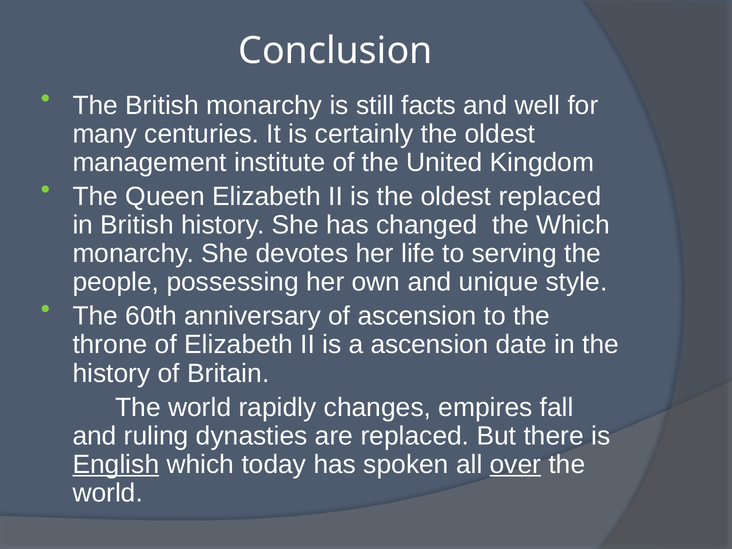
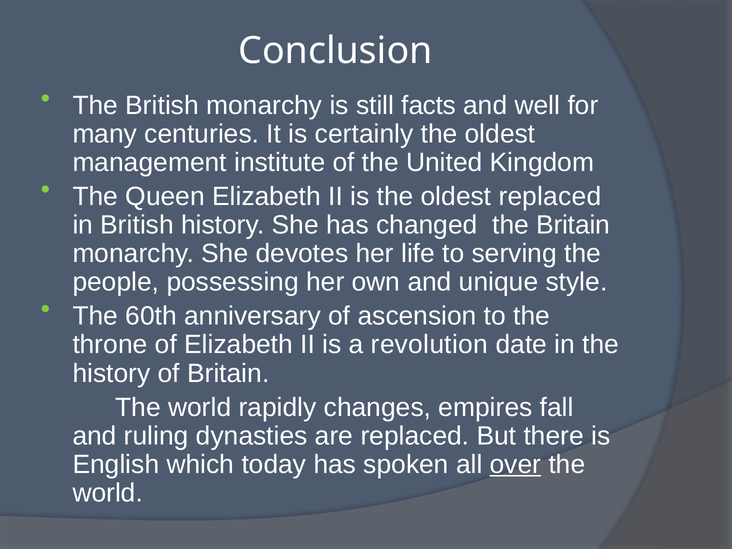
the Which: Which -> Britain (573, 225)
a ascension: ascension -> revolution (429, 345)
English underline: present -> none (116, 464)
